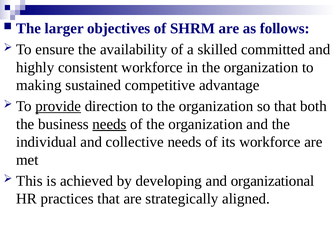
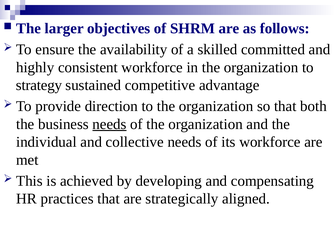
making: making -> strategy (39, 85)
provide underline: present -> none (58, 106)
organizational: organizational -> compensating (272, 181)
